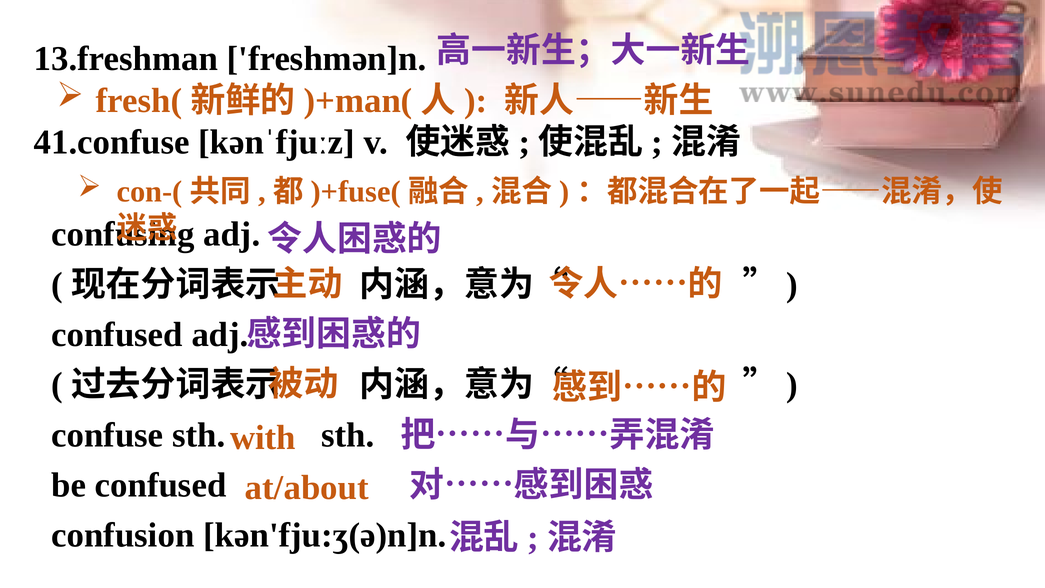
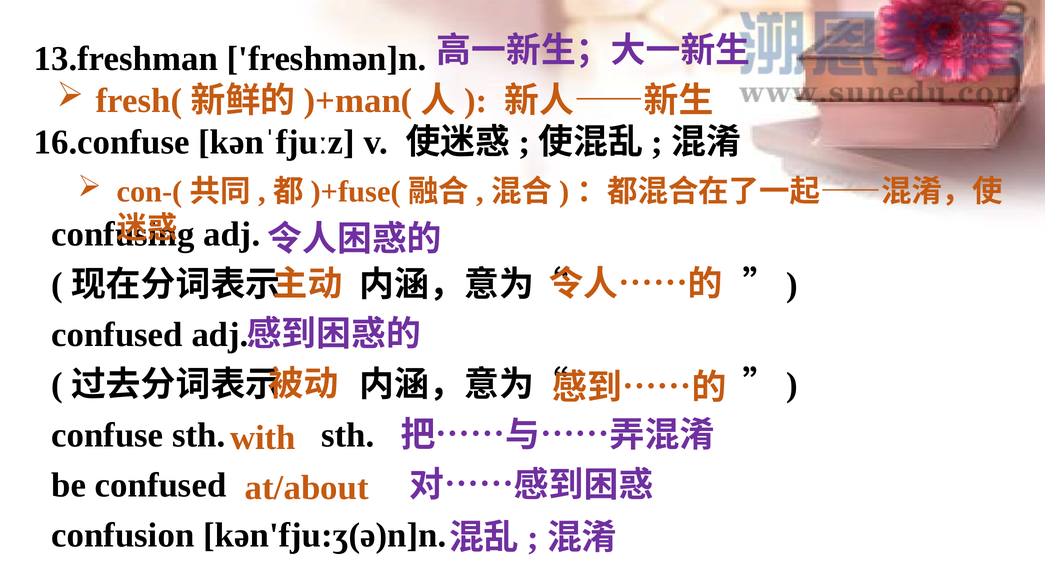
41.confuse: 41.confuse -> 16.confuse (112, 142)
